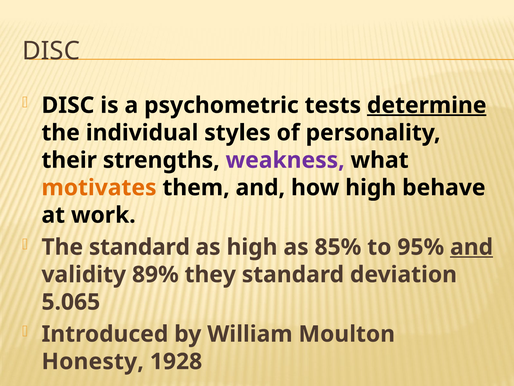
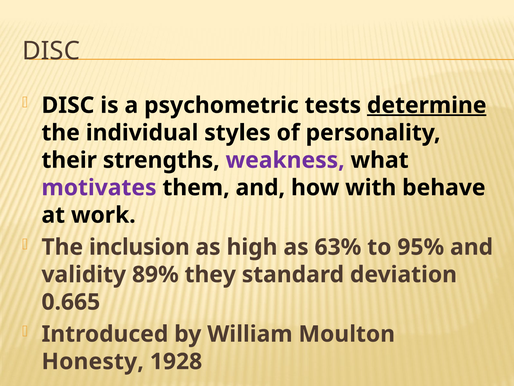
motivates colour: orange -> purple (99, 187)
how high: high -> with (371, 187)
The standard: standard -> inclusion (139, 247)
85%: 85% -> 63% (338, 247)
and underline: present -> none (472, 247)
5.065: 5.065 -> 0.665 (71, 302)
